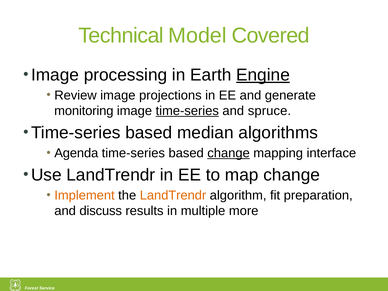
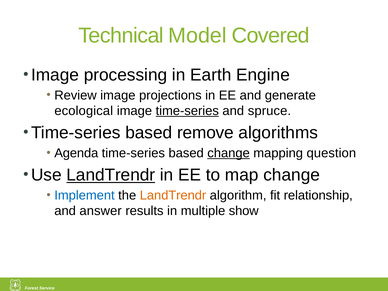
Engine underline: present -> none (263, 75)
monitoring: monitoring -> ecological (84, 111)
median: median -> remove (205, 133)
interface: interface -> question (331, 153)
LandTrendr underline: none -> present (111, 175)
Implement colour: orange -> blue (84, 195)
preparation: preparation -> relationship (318, 195)
discuss: discuss -> answer (101, 211)
more: more -> show (244, 211)
